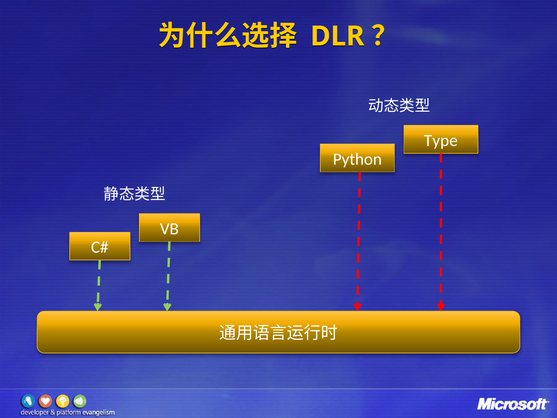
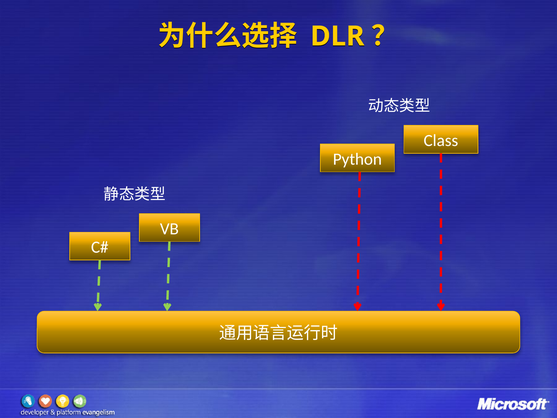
Type: Type -> Class (441, 140)
